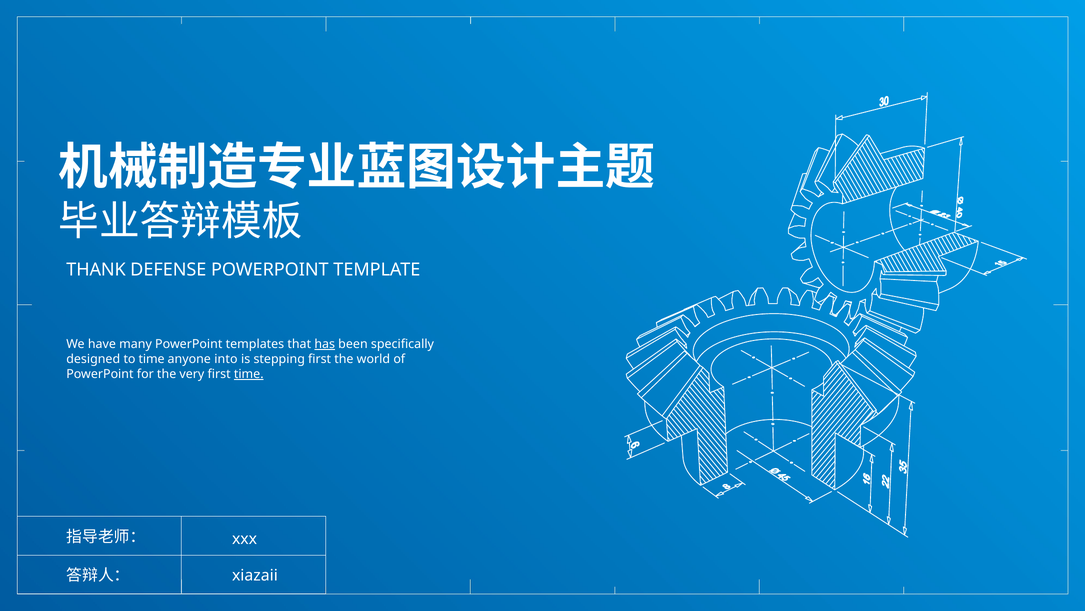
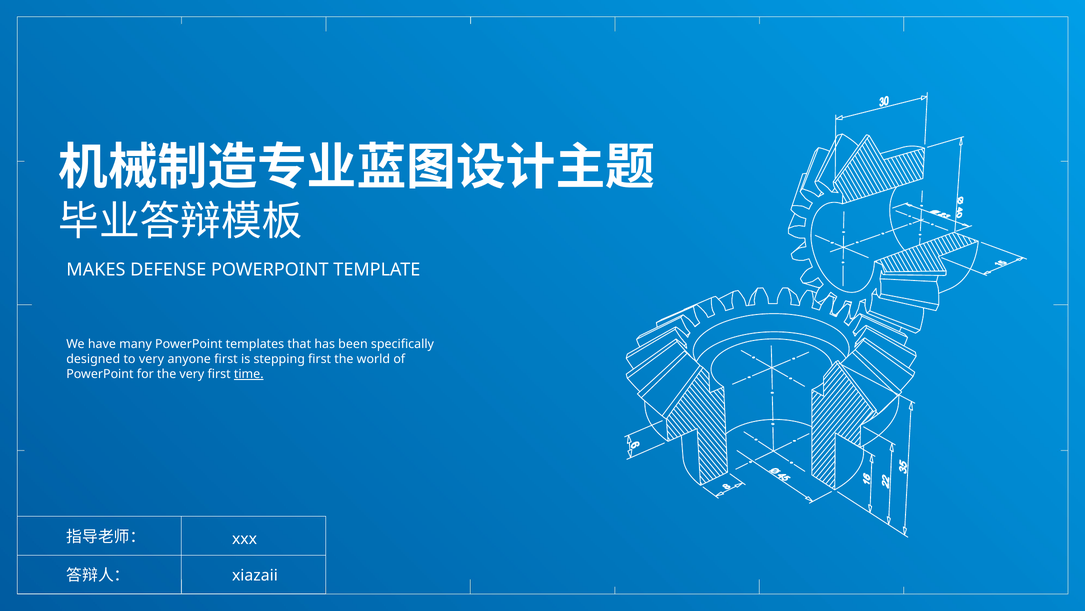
THANK: THANK -> MAKES (96, 269)
has underline: present -> none (325, 344)
to time: time -> very (151, 359)
anyone into: into -> first (226, 359)
